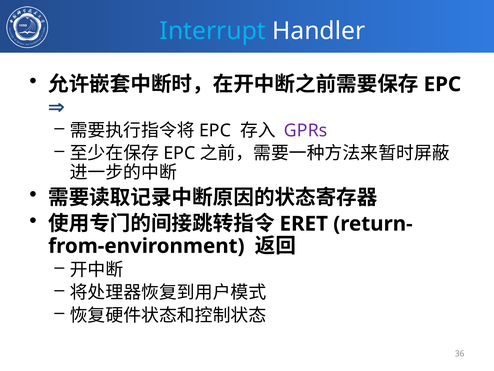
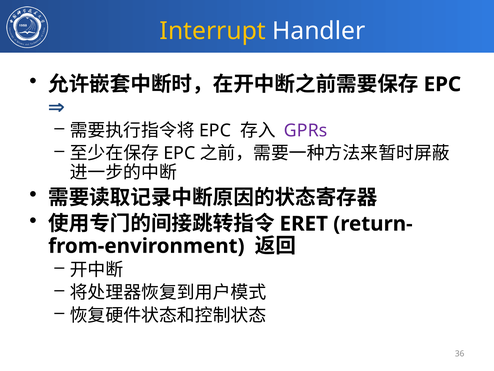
Interrupt colour: light blue -> yellow (213, 31)
